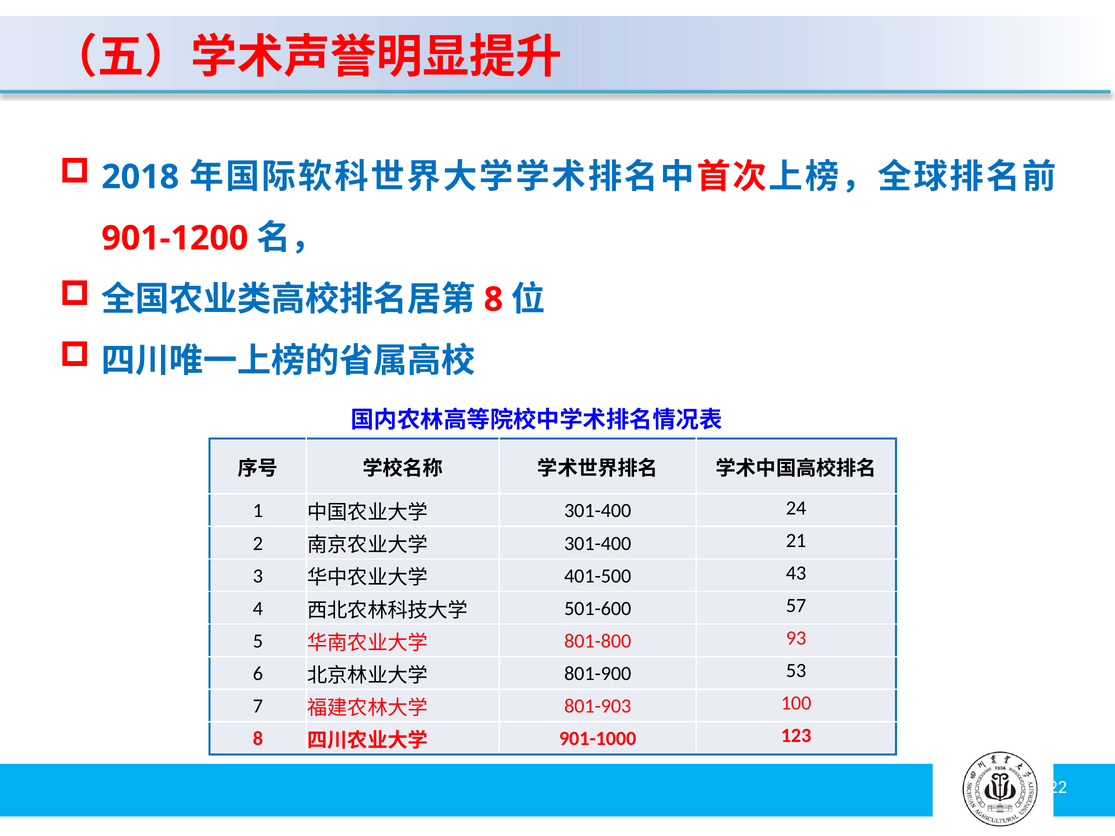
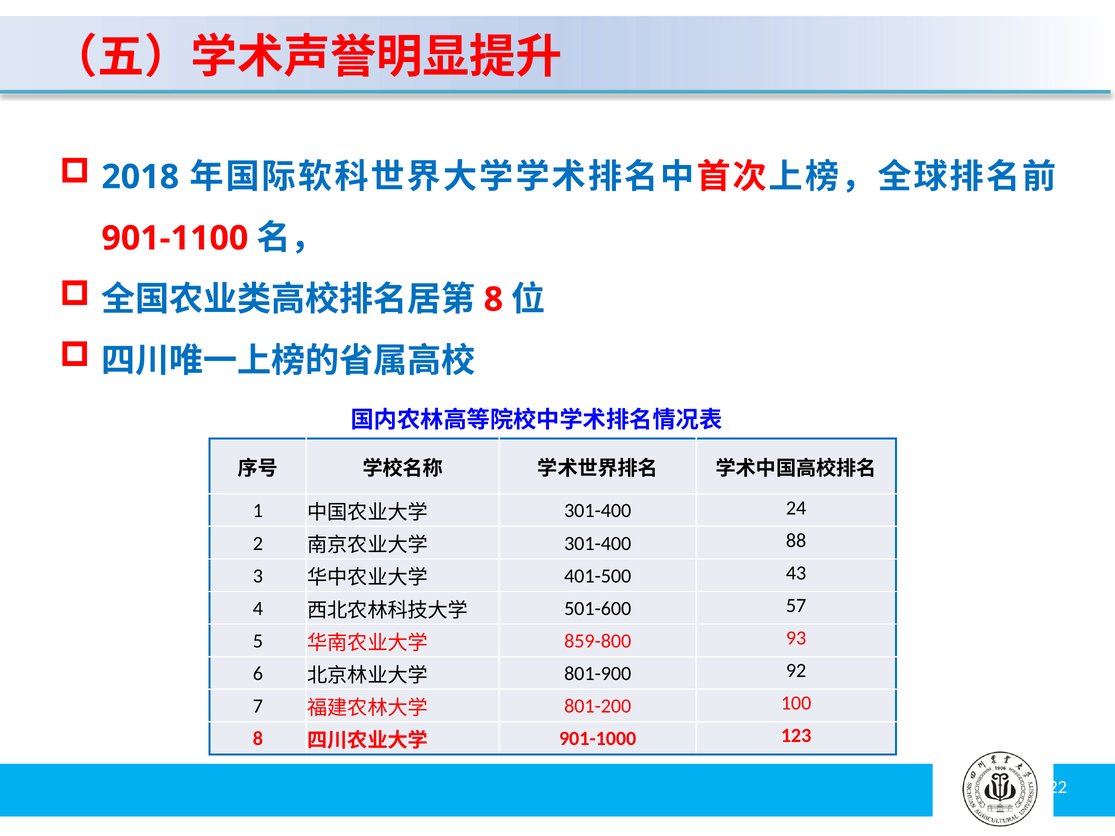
901-1200: 901-1200 -> 901-1100 (175, 238)
21: 21 -> 88 (796, 541)
801-800: 801-800 -> 859-800 (598, 641)
53: 53 -> 92 (796, 671)
801-903: 801-903 -> 801-200 (598, 706)
